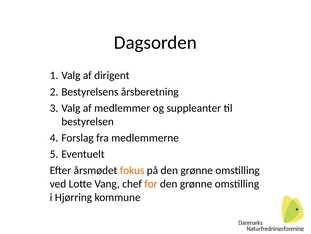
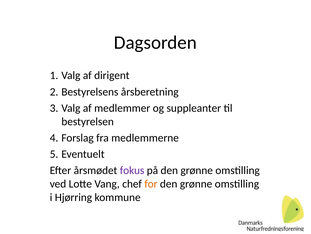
fokus colour: orange -> purple (132, 170)
